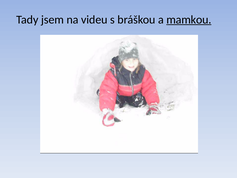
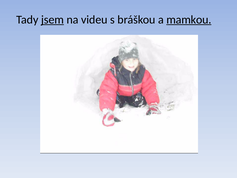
jsem underline: none -> present (52, 20)
